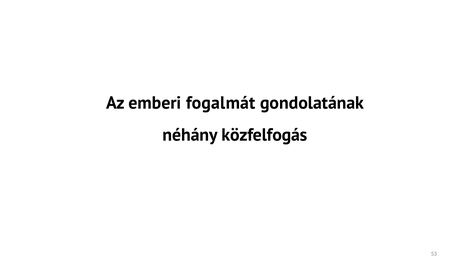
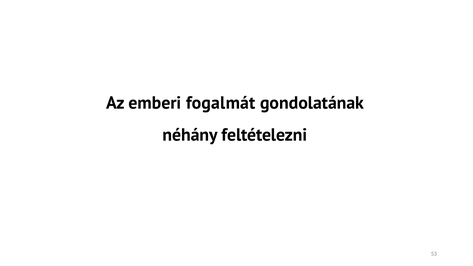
közfelfogás: közfelfogás -> feltételezni (264, 135)
